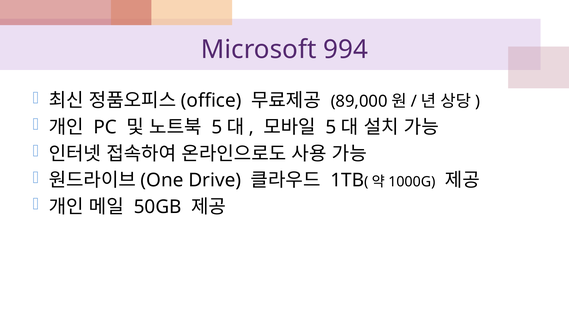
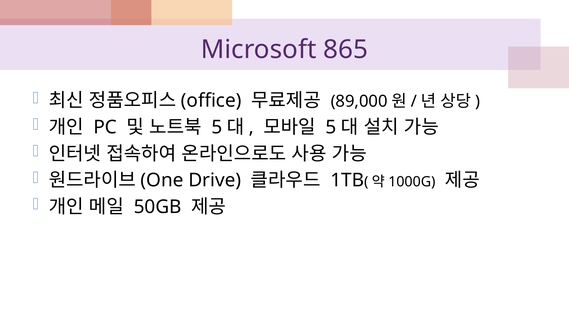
994: 994 -> 865 (346, 49)
